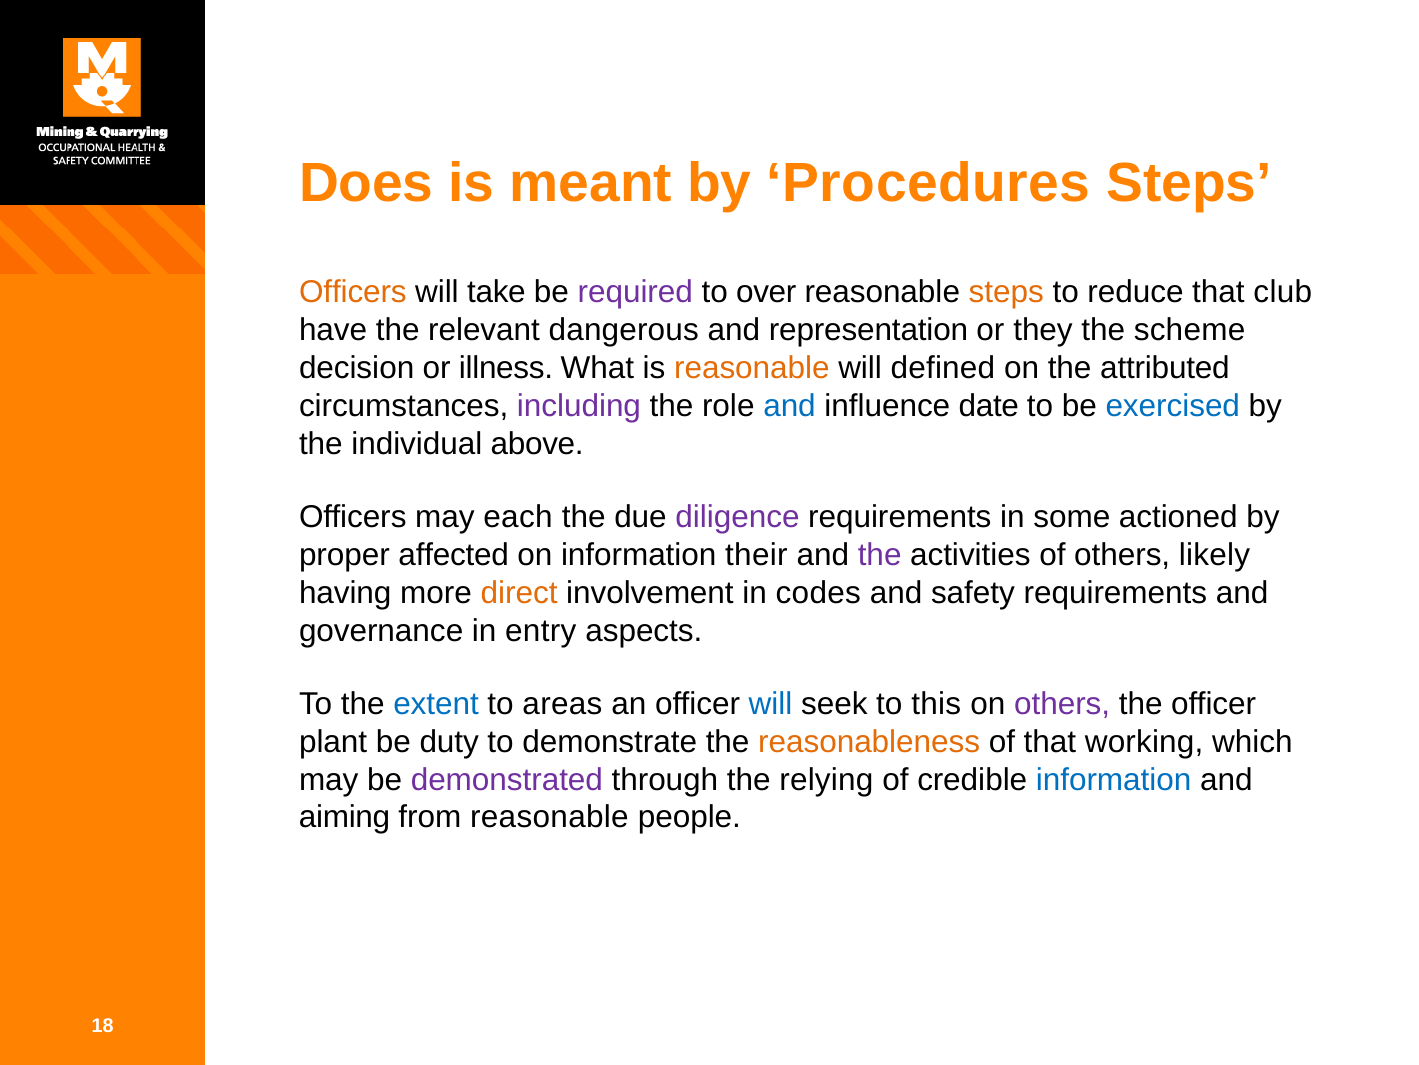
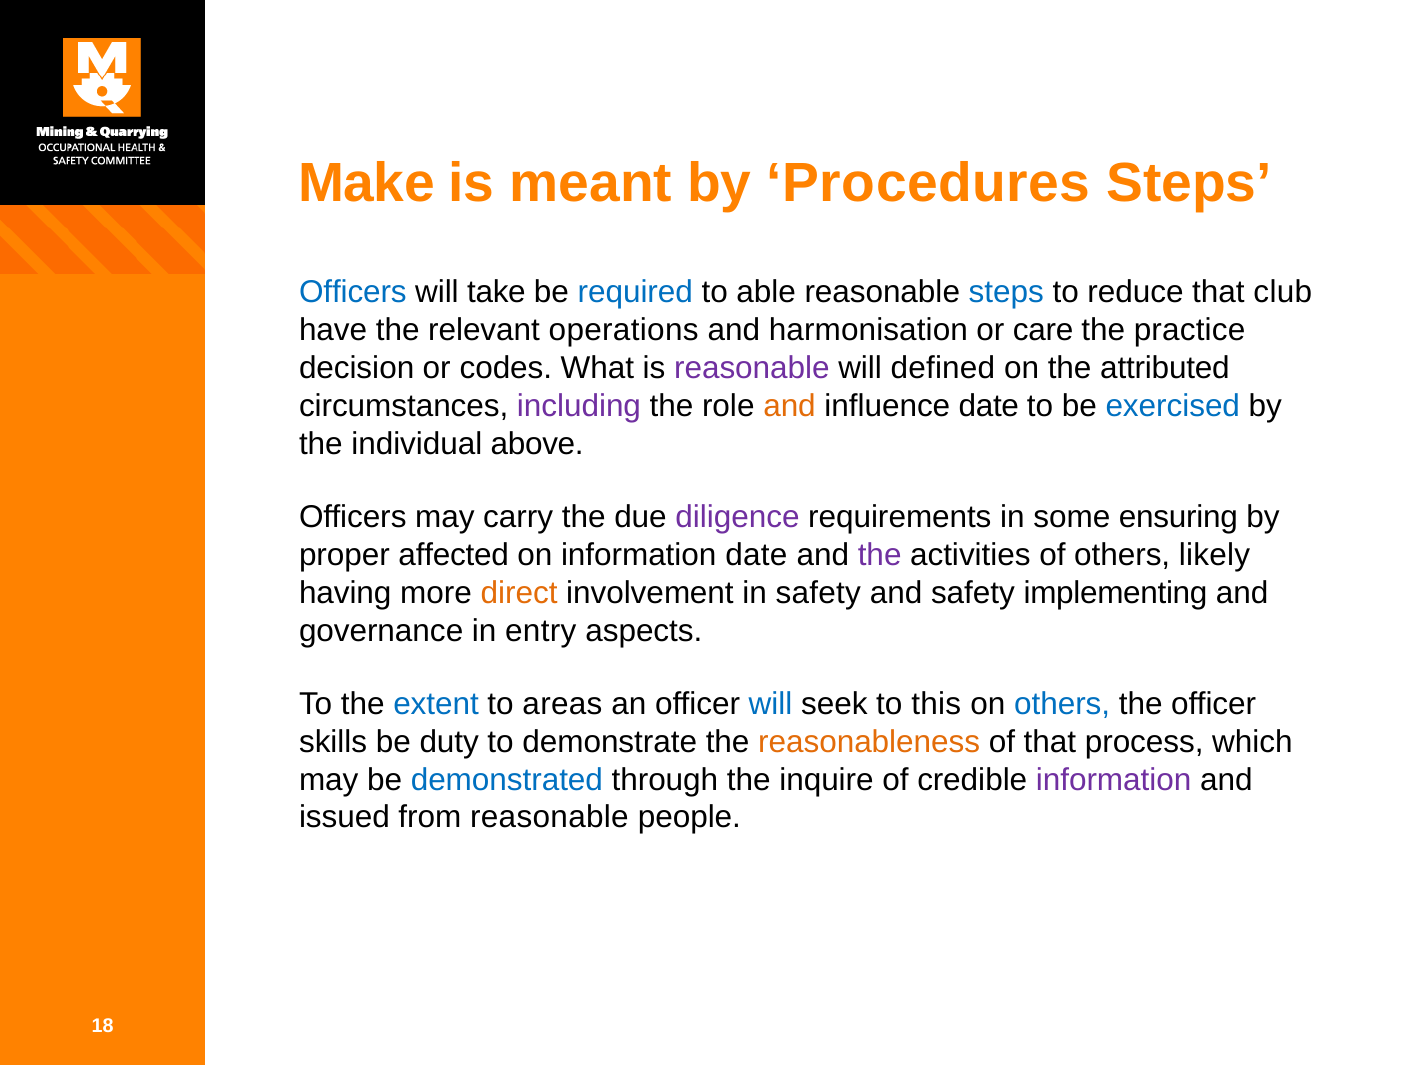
Does: Does -> Make (367, 183)
Officers colour: orange -> blue (353, 292)
required colour: purple -> blue (635, 292)
over: over -> able (766, 292)
steps colour: orange -> blue (1006, 292)
dangerous: dangerous -> operations (624, 330)
representation: representation -> harmonisation (868, 330)
they: they -> care (1043, 330)
scheme: scheme -> practice (1190, 330)
illness: illness -> codes (506, 368)
reasonable colour: orange -> purple (752, 368)
and colour: blue -> orange (790, 406)
each: each -> carry (518, 517)
actioned: actioned -> ensuring (1178, 517)
information their: their -> date (756, 555)
in codes: codes -> safety (818, 592)
safety requirements: requirements -> implementing (1116, 592)
others colour: purple -> blue (1062, 703)
plant: plant -> skills (333, 741)
working: working -> process (1144, 741)
demonstrated colour: purple -> blue (507, 779)
relying: relying -> inquire (827, 779)
information colour: blue -> purple (1114, 779)
aiming: aiming -> issued (344, 817)
